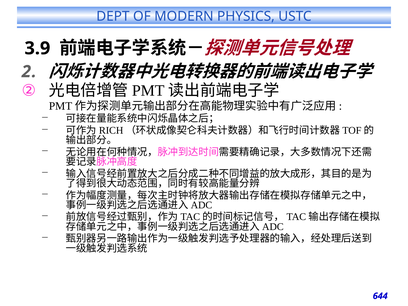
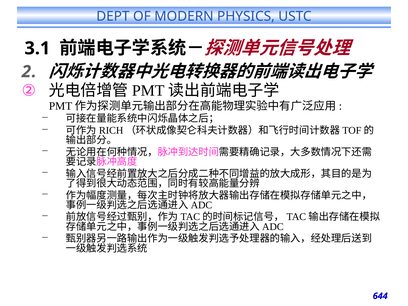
3.9: 3.9 -> 3.1 (37, 48)
